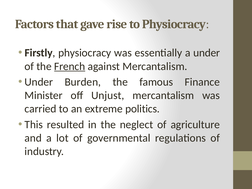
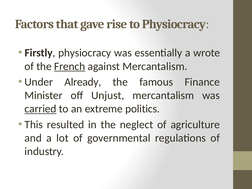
a under: under -> wrote (207, 53)
Burden: Burden -> Already (83, 82)
carried underline: none -> present (40, 109)
